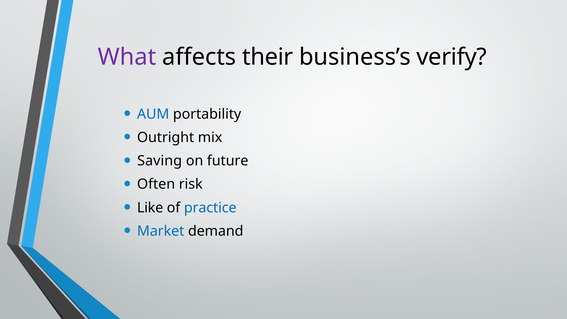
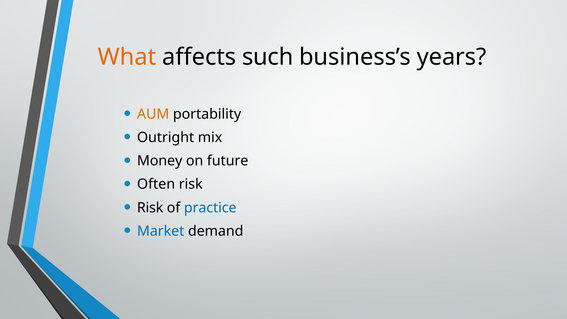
What colour: purple -> orange (127, 57)
their: their -> such (268, 57)
verify: verify -> years (452, 57)
AUM colour: blue -> orange (153, 114)
Saving: Saving -> Money (160, 161)
Like: Like -> Risk (150, 208)
